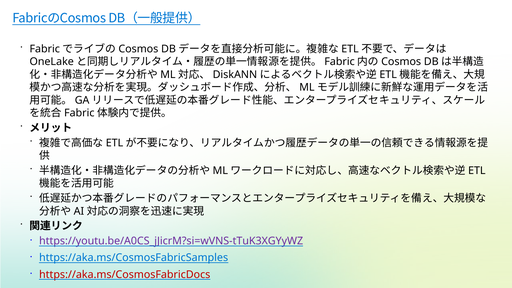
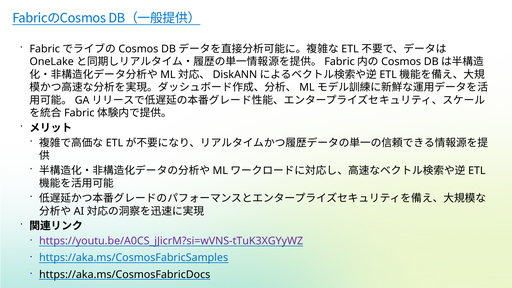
https://aka.ms/CosmosFabricDocs colour: red -> black (125, 274)
